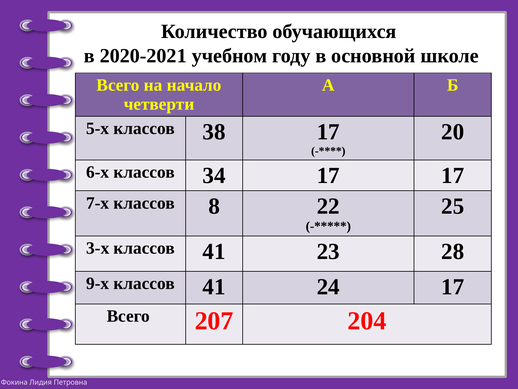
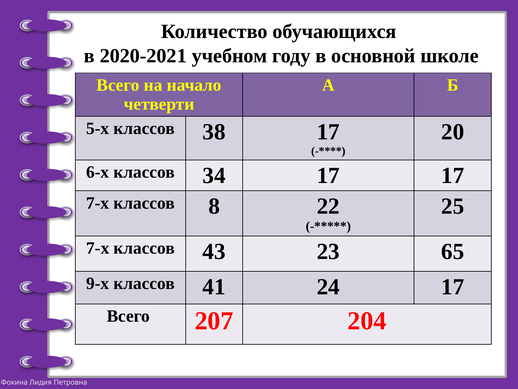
3-х: 3-х -> 7-х (98, 248)
41: 41 -> 43 (214, 251)
28: 28 -> 65 (453, 251)
